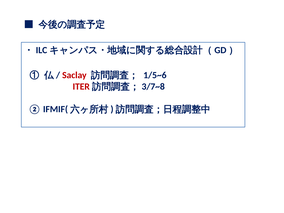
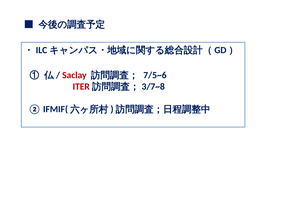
1/5~6: 1/5~6 -> 7/5~6 (155, 75)
